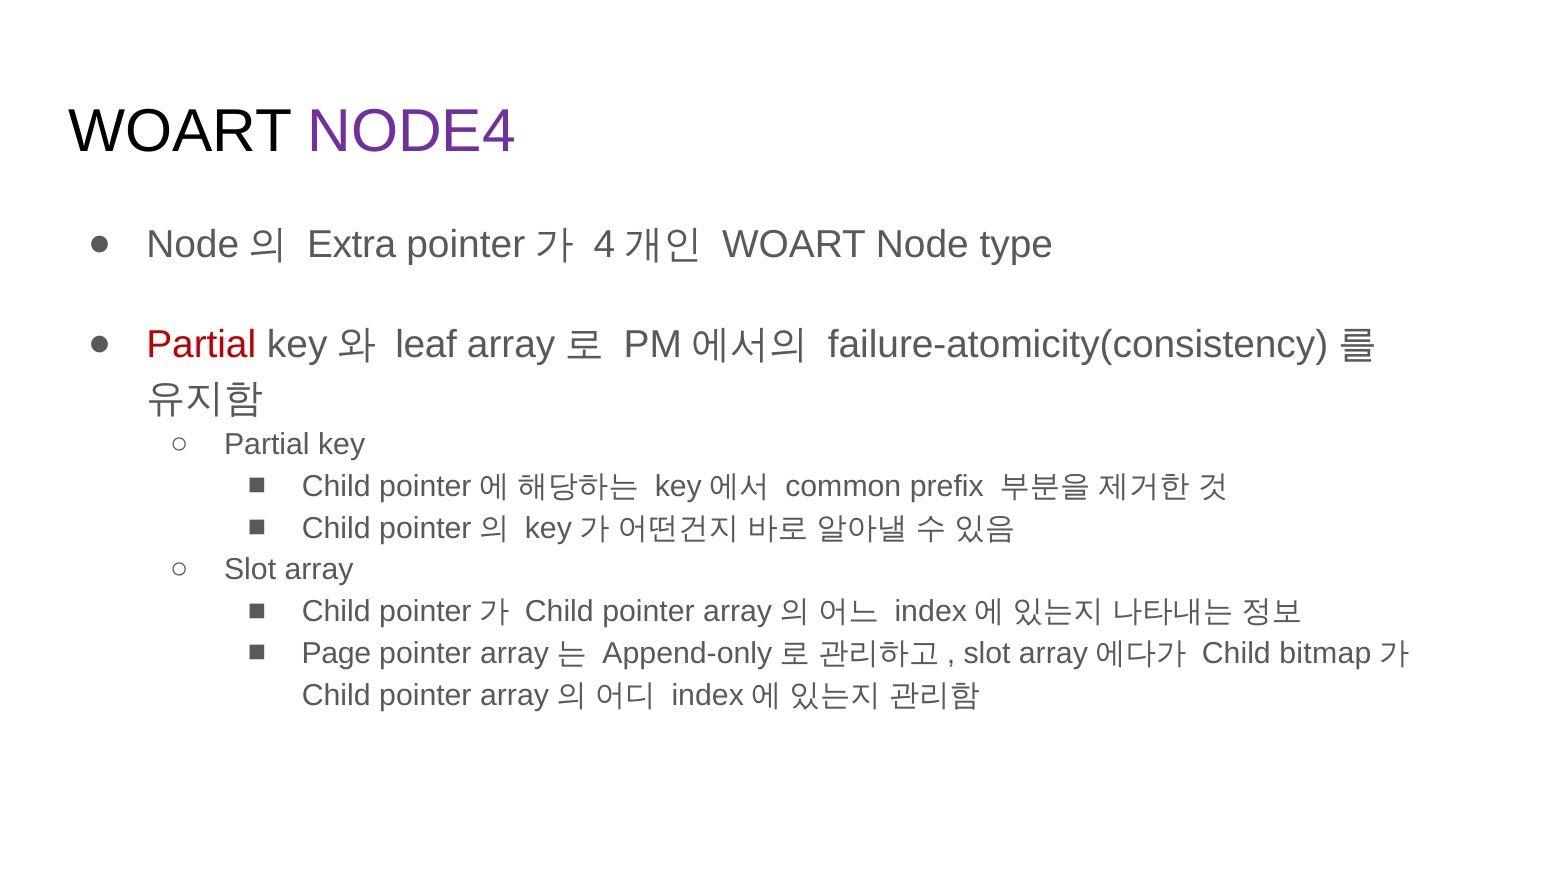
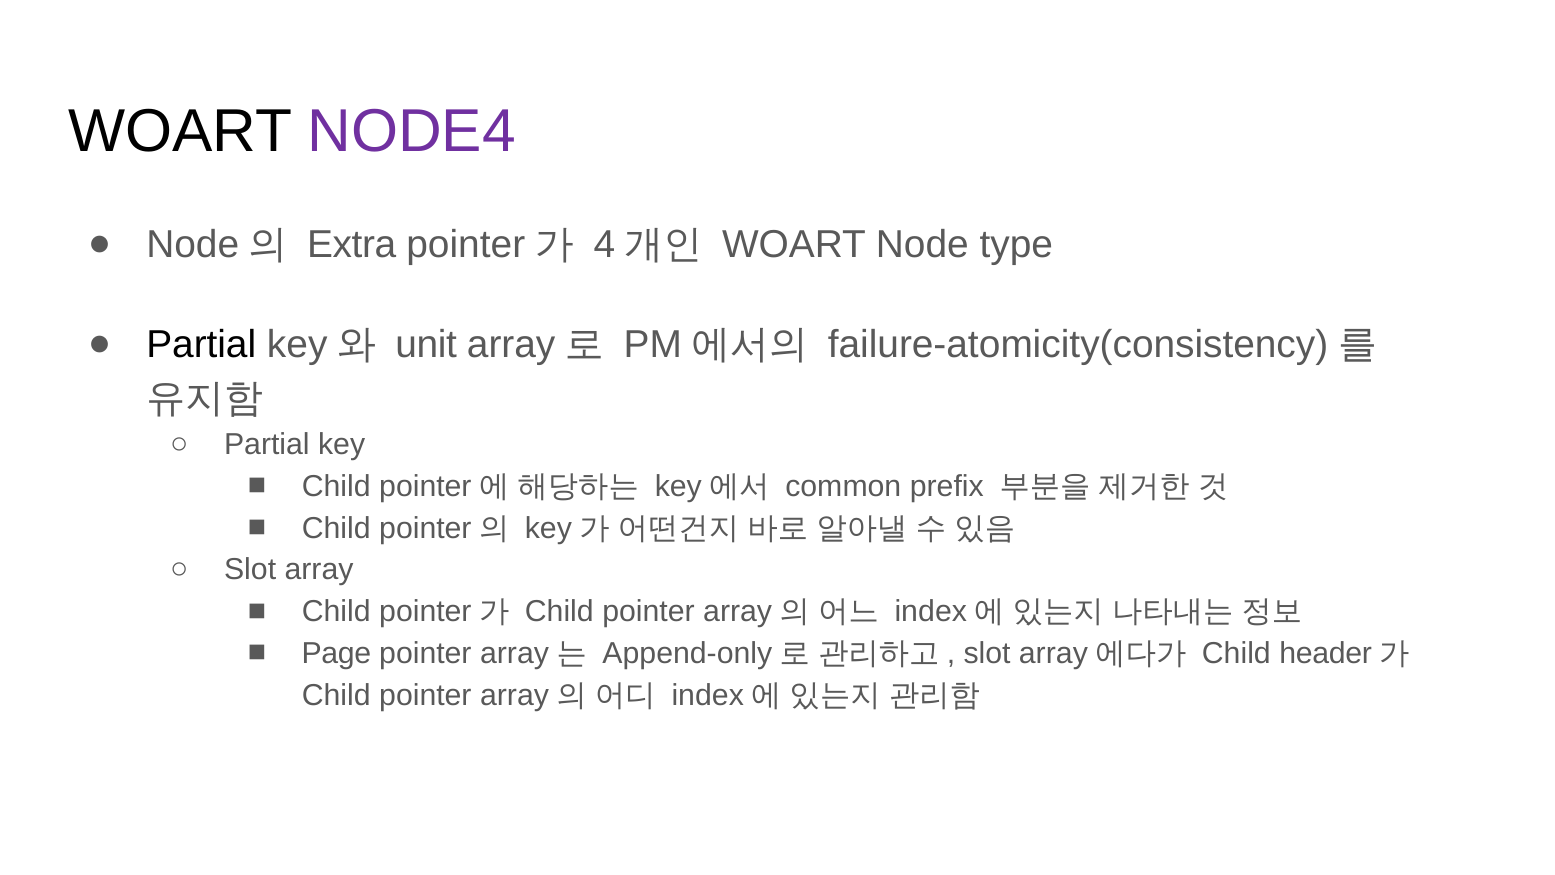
Partial colour: red -> black (201, 345)
leaf: leaf -> unit (426, 345)
bitmap: bitmap -> header (1326, 653)
